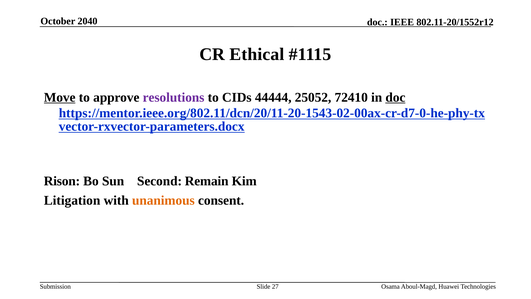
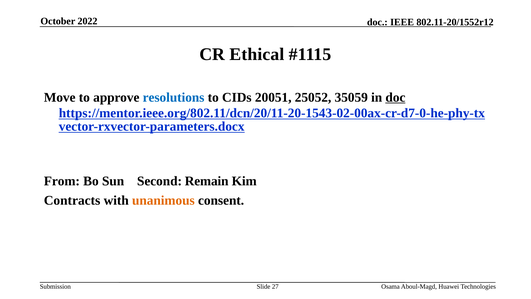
2040: 2040 -> 2022 (87, 21)
Move underline: present -> none (60, 97)
resolutions colour: purple -> blue (174, 97)
44444: 44444 -> 20051 (273, 97)
72410: 72410 -> 35059 (351, 97)
Rison: Rison -> From (62, 181)
Litigation: Litigation -> Contracts (72, 200)
